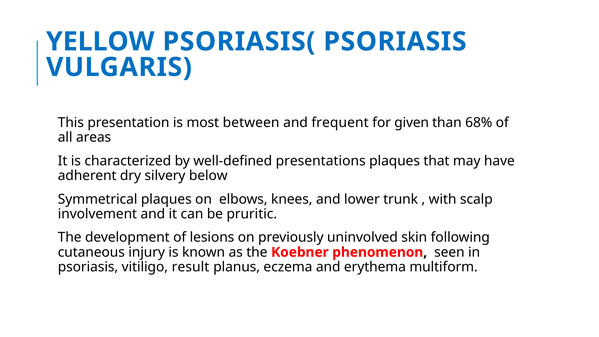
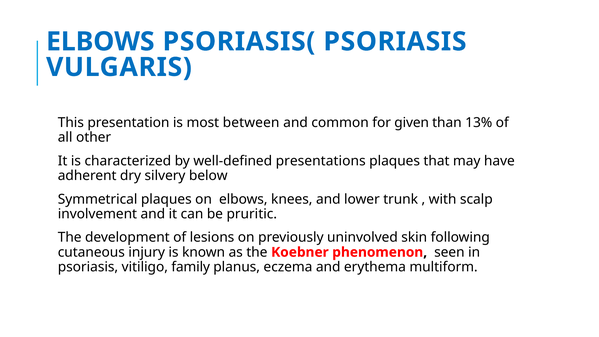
YELLOW: YELLOW -> ELBOWS (100, 42)
frequent: frequent -> common (340, 123)
68%: 68% -> 13% (479, 123)
areas: areas -> other (94, 137)
result: result -> family (191, 267)
